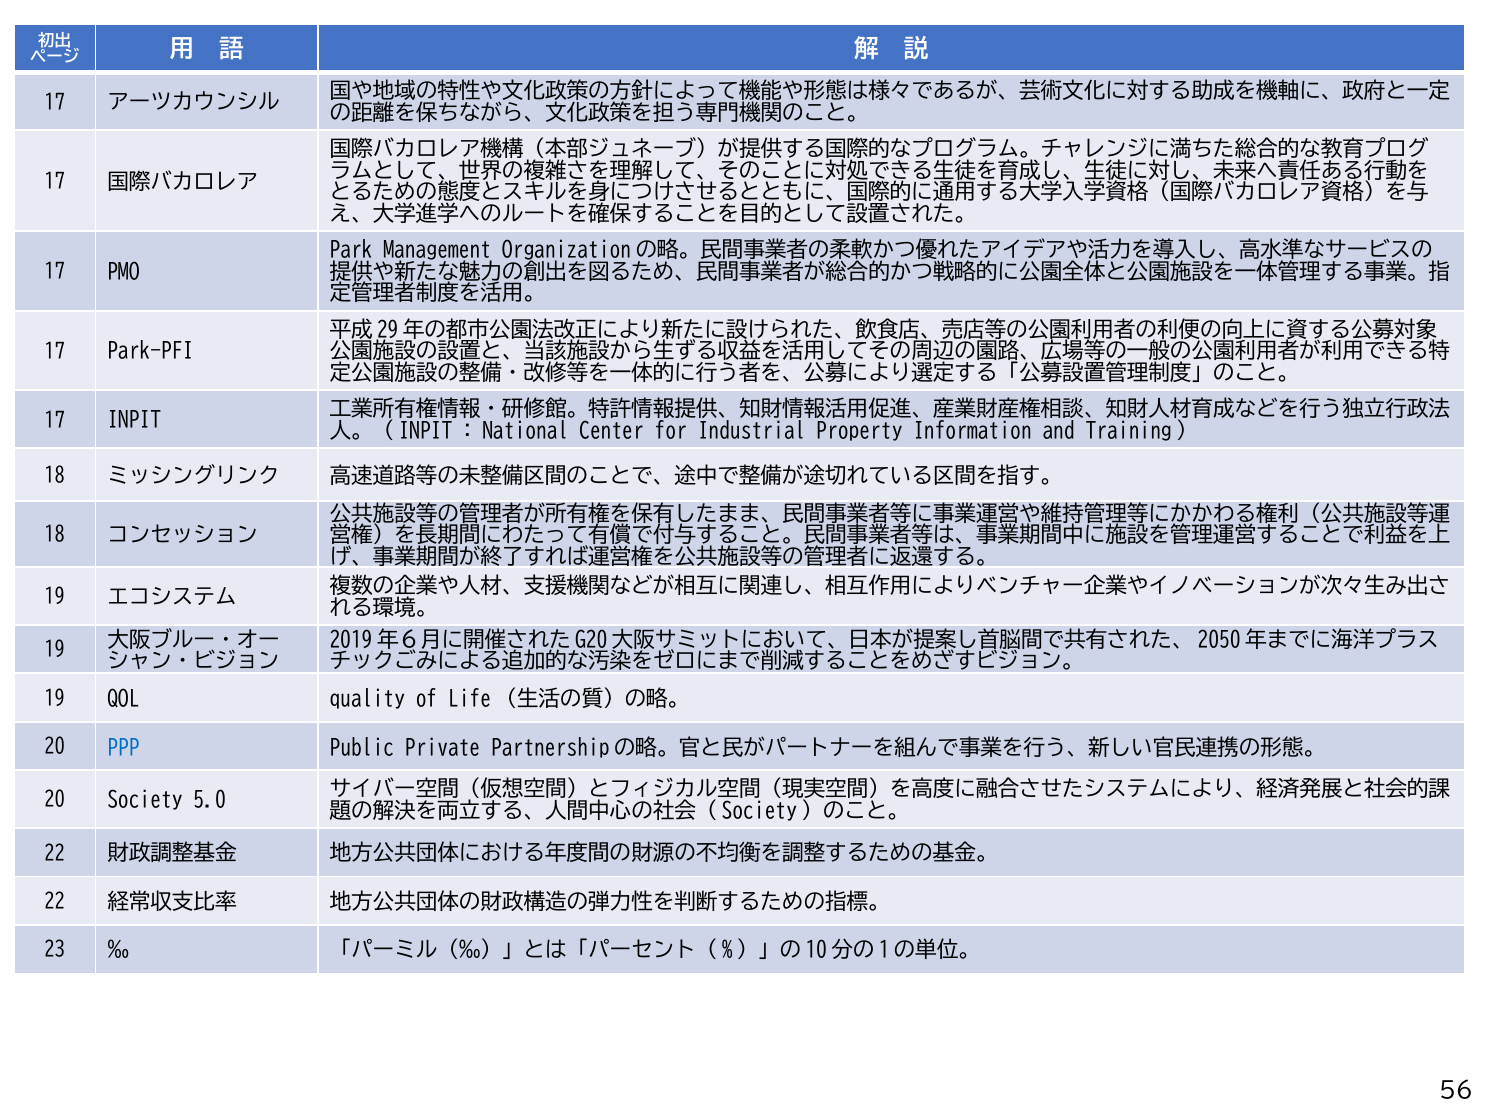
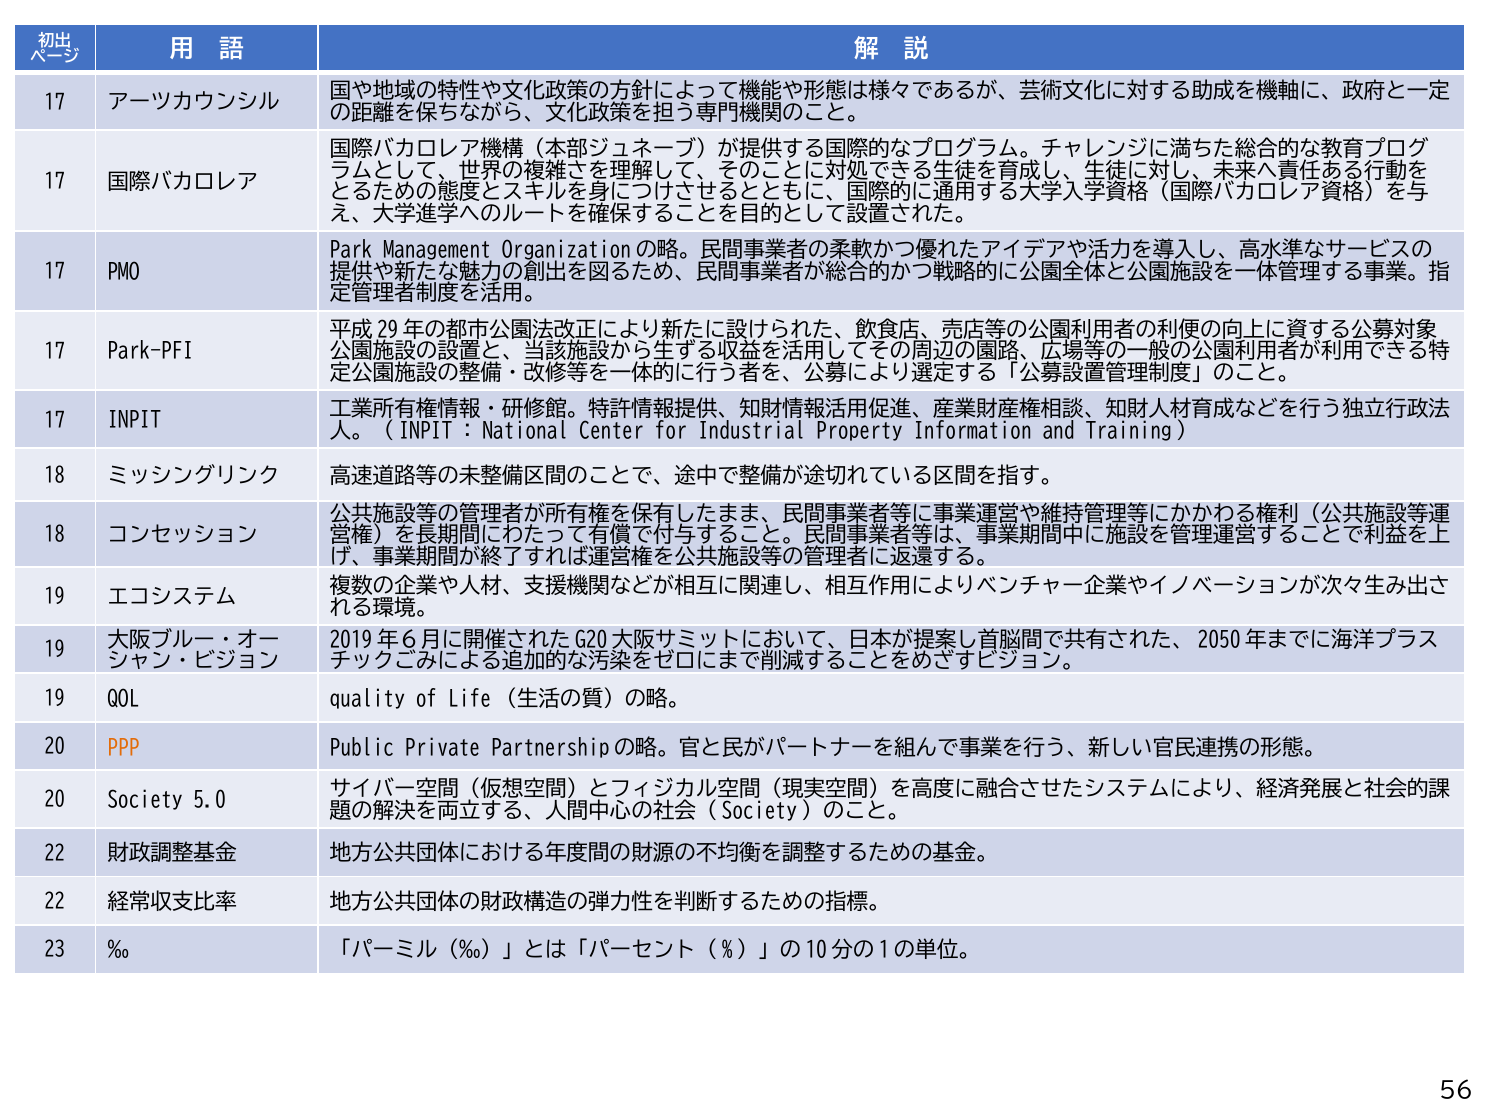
PPP colour: blue -> orange (123, 748)
